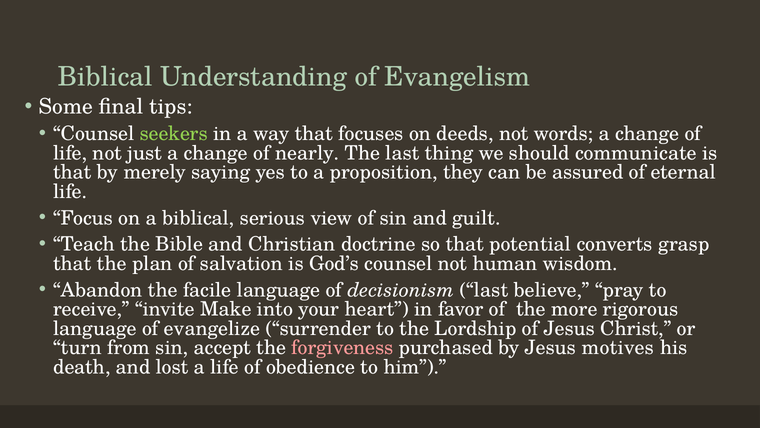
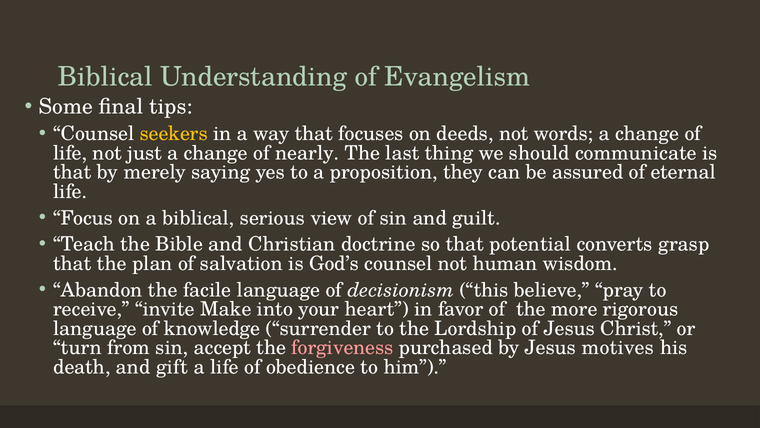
seekers colour: light green -> yellow (174, 134)
decisionism last: last -> this (484, 290)
evangelize: evangelize -> knowledge (212, 328)
lost: lost -> gift (172, 367)
